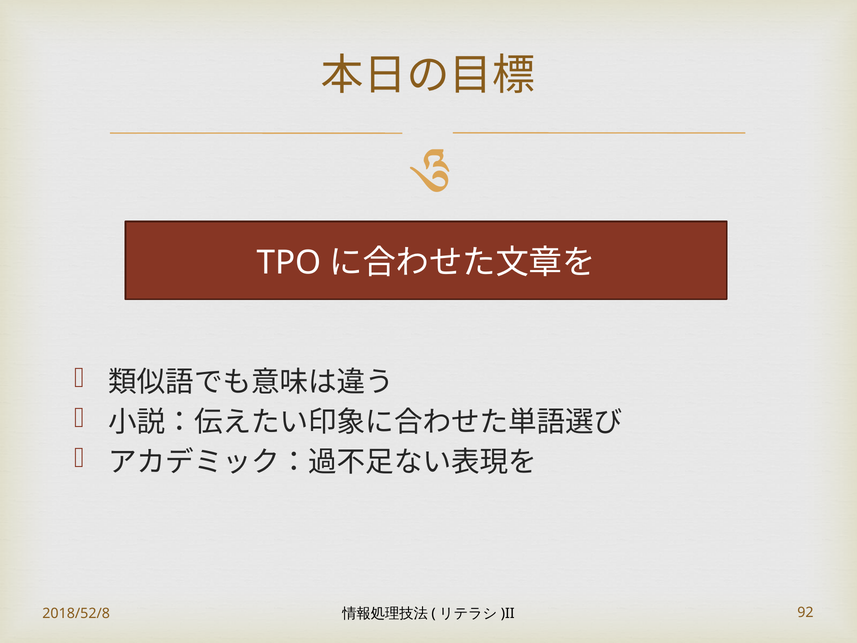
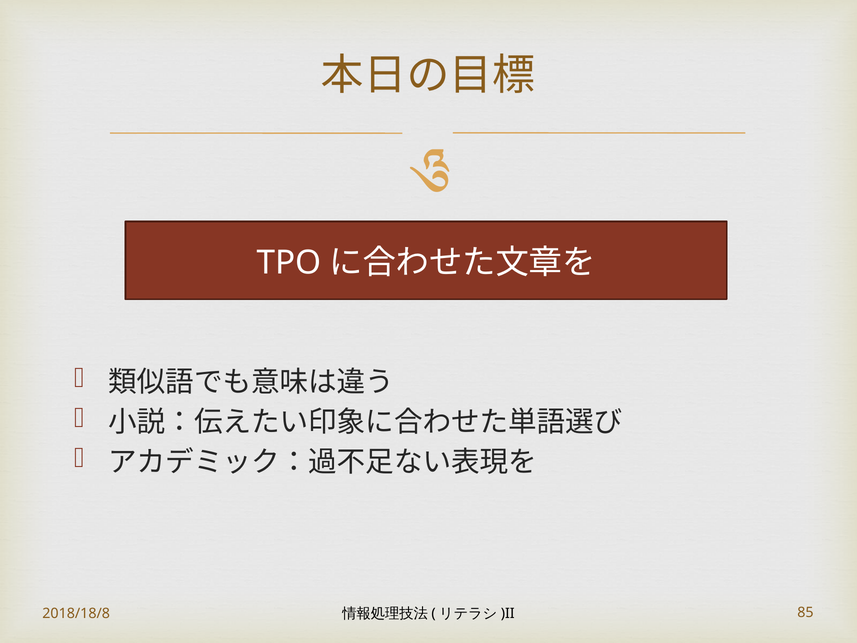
2018/52/8: 2018/52/8 -> 2018/18/8 (76, 613)
92: 92 -> 85 (806, 612)
